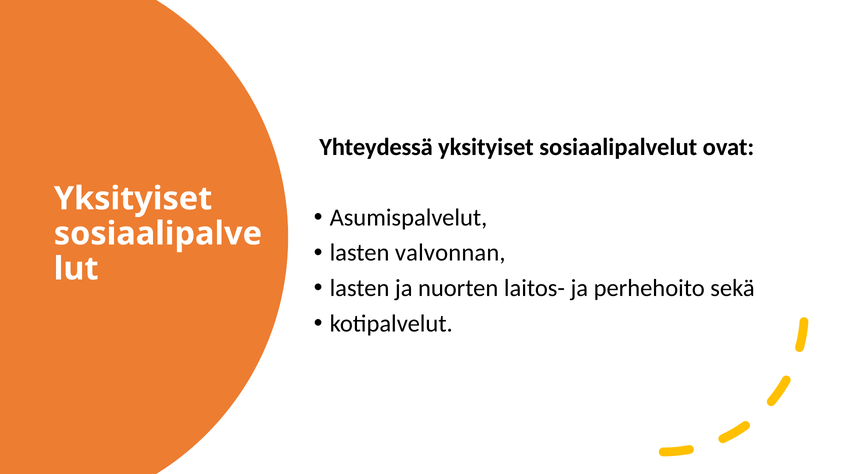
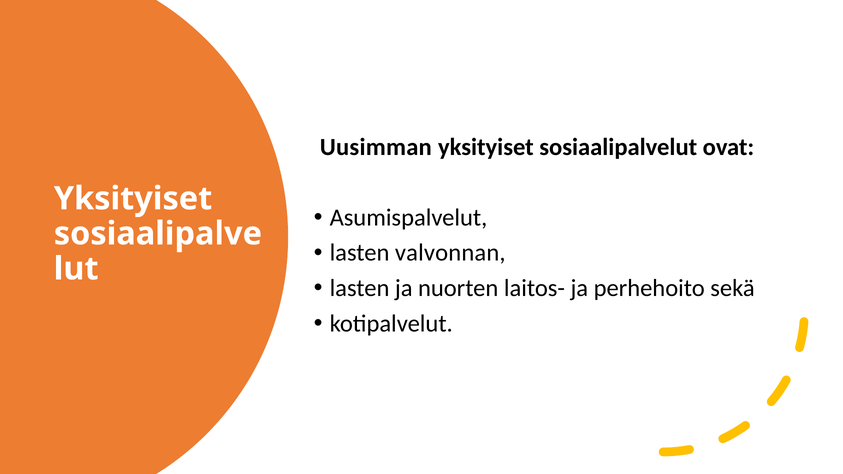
Yhteydessä: Yhteydessä -> Uusimman (376, 147)
